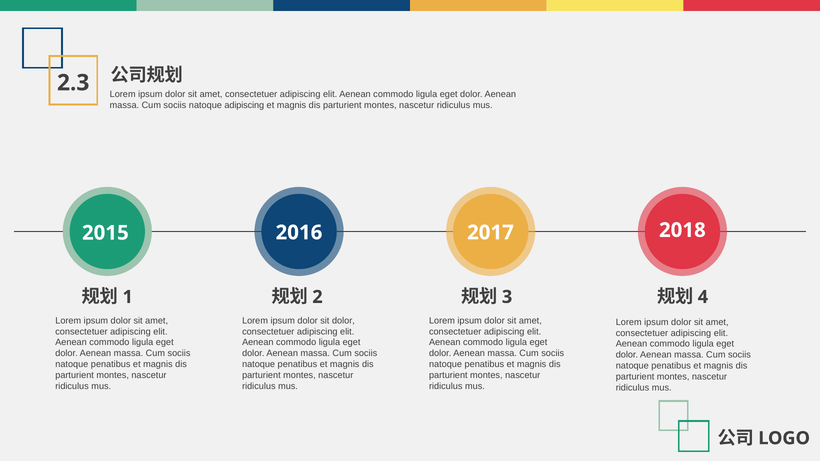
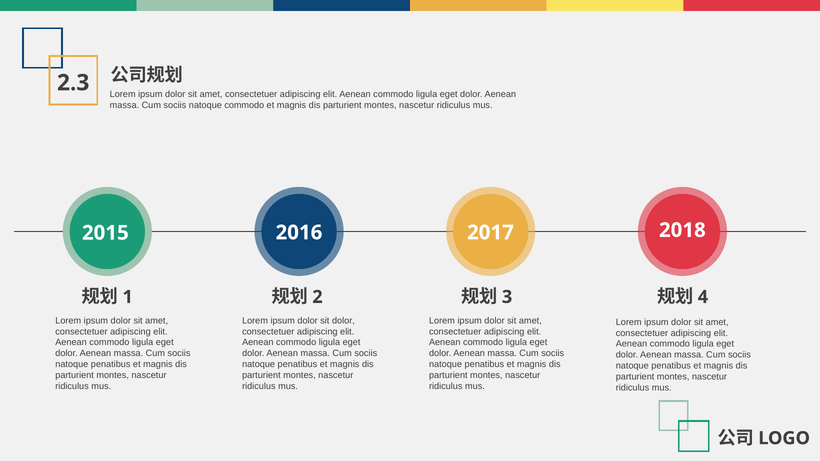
natoque adipiscing: adipiscing -> commodo (244, 105)
